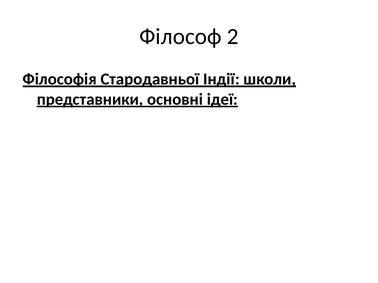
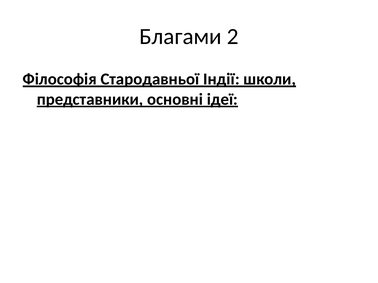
Філософ: Філософ -> Благами (180, 37)
